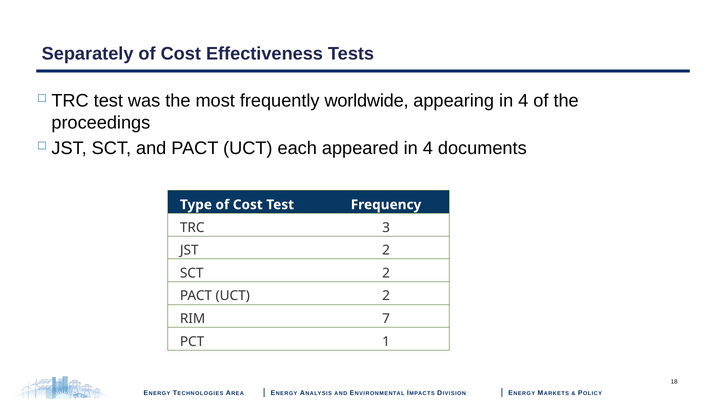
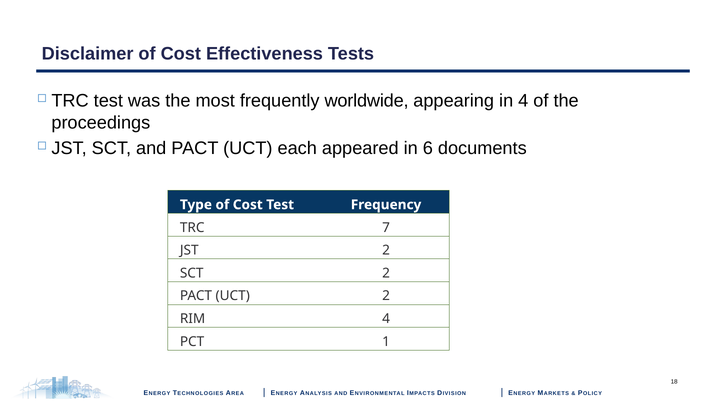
Separately: Separately -> Disclaimer (88, 54)
appeared in 4: 4 -> 6 (428, 149)
3: 3 -> 7 (386, 228)
RIM 7: 7 -> 4 (386, 319)
